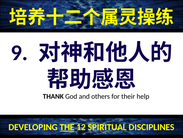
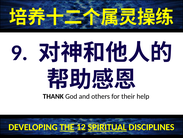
SPIRITUAL underline: none -> present (107, 126)
